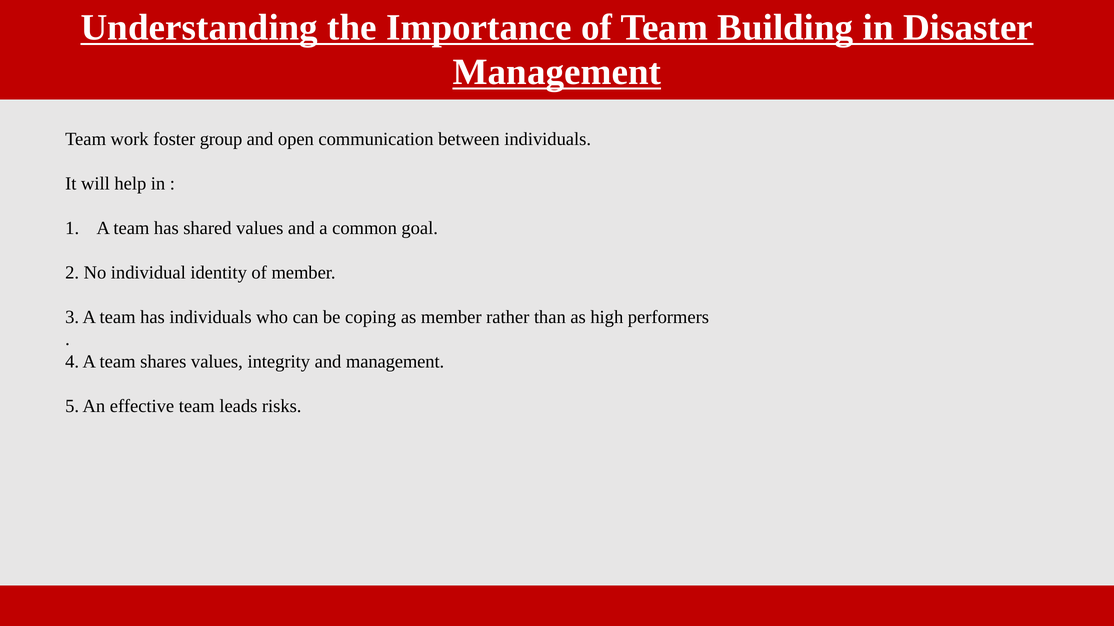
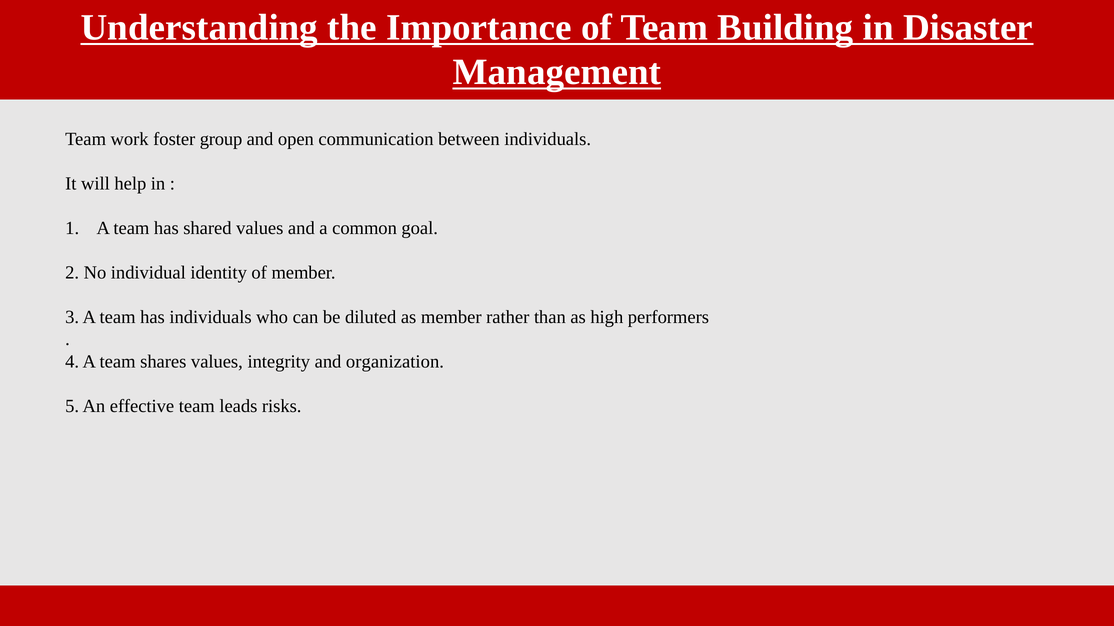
coping: coping -> diluted (371, 317)
and management: management -> organization (395, 362)
